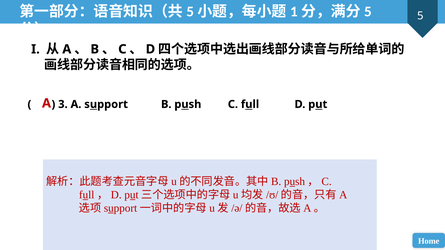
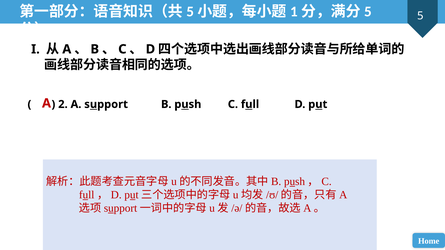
3: 3 -> 2 (63, 104)
